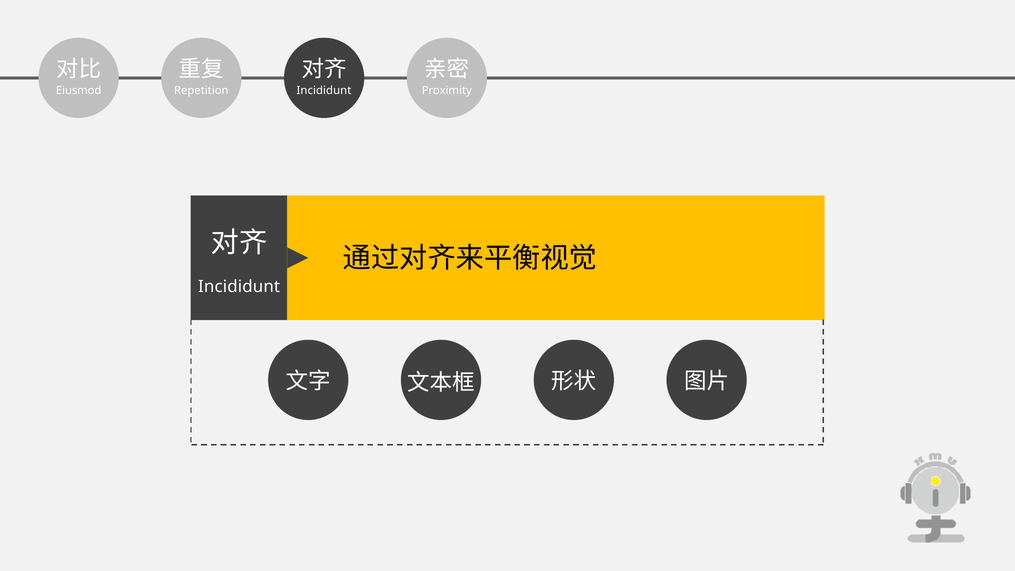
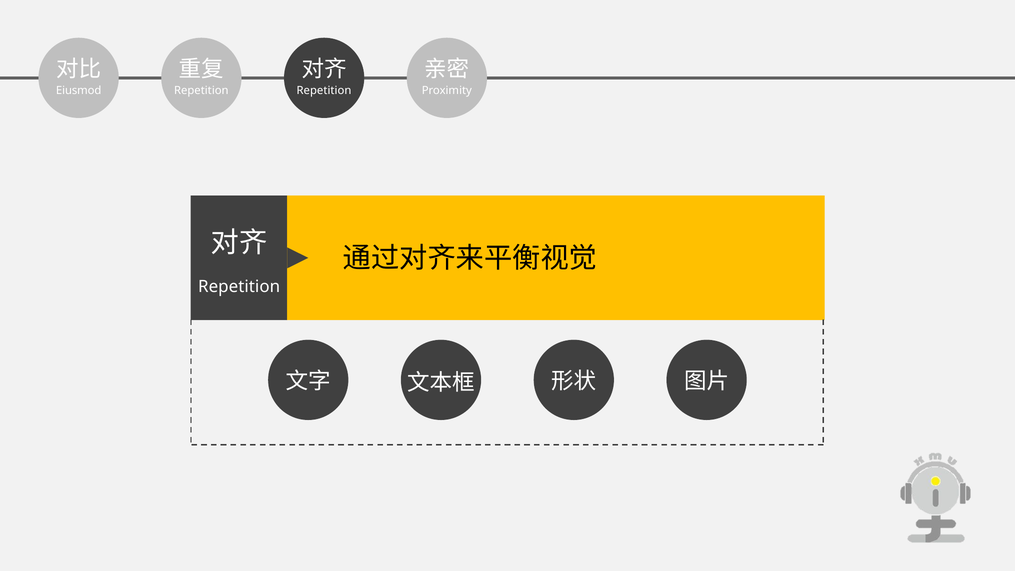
Incididunt: Incididunt -> Repetition (324, 91)
Incididunt: Incididunt -> Repetition (239, 287)
